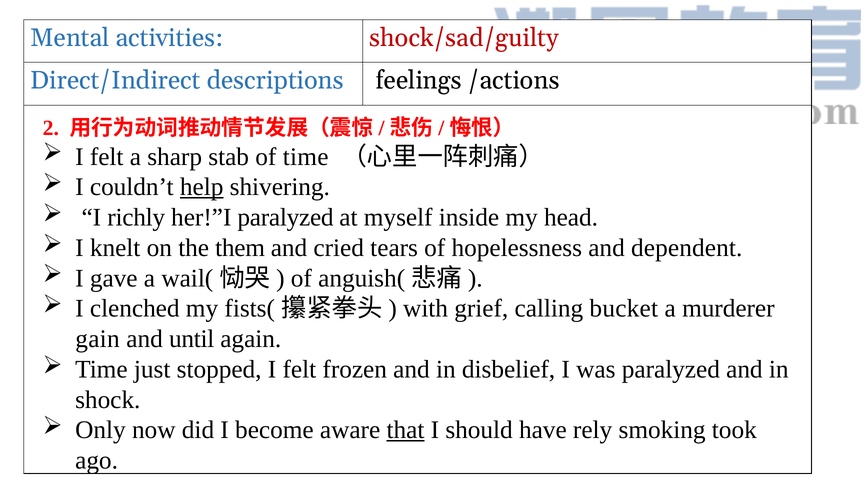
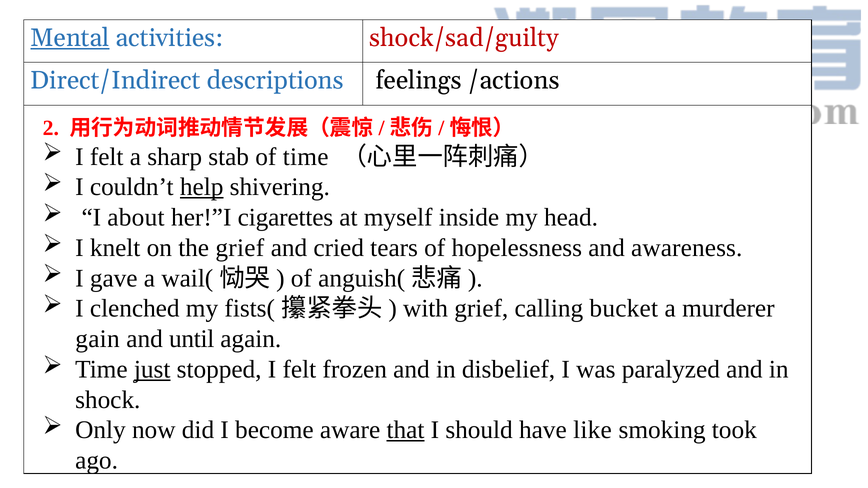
Mental underline: none -> present (70, 38)
richly: richly -> about (136, 218)
her!”I paralyzed: paralyzed -> cigarettes (285, 218)
the them: them -> grief (240, 248)
dependent: dependent -> awareness (687, 248)
just underline: none -> present (152, 370)
rely: rely -> like (592, 430)
